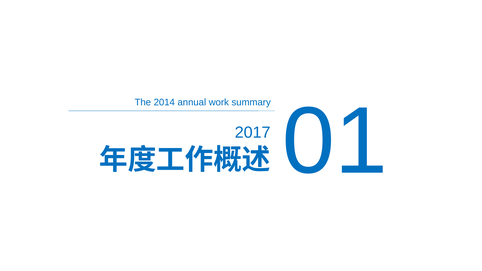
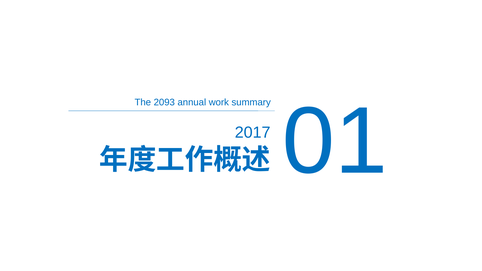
2014: 2014 -> 2093 (164, 103)
